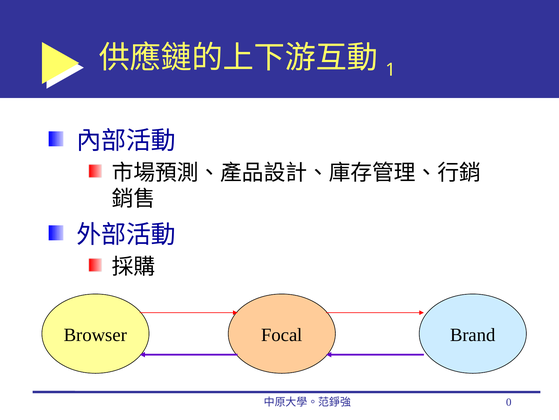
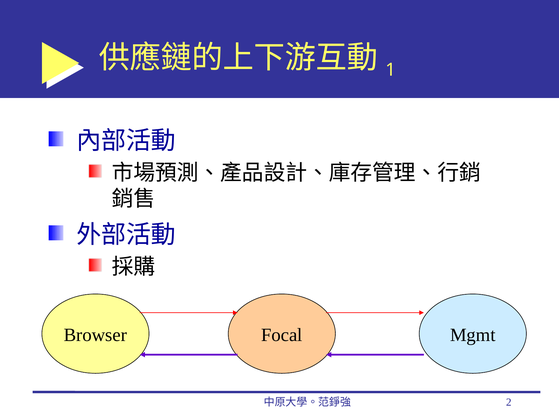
Brand: Brand -> Mgmt (473, 334)
0: 0 -> 2 (509, 401)
